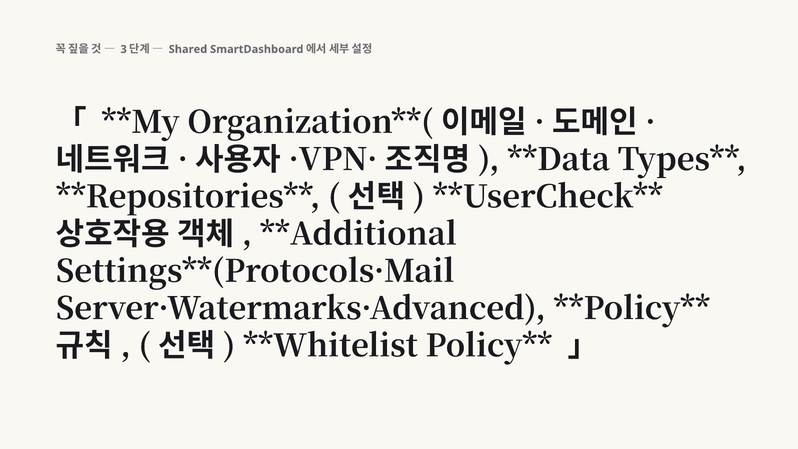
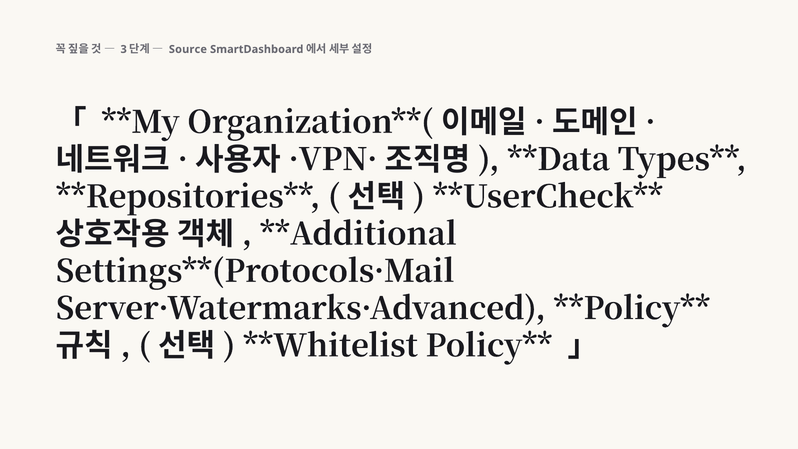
Shared: Shared -> Source (188, 49)
